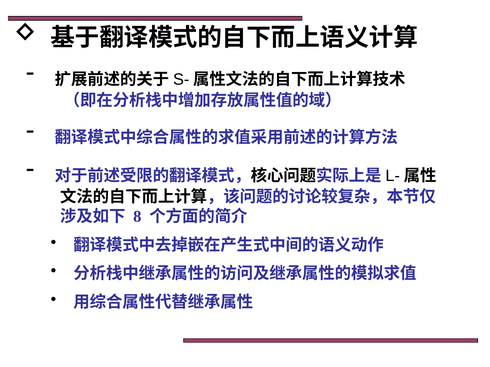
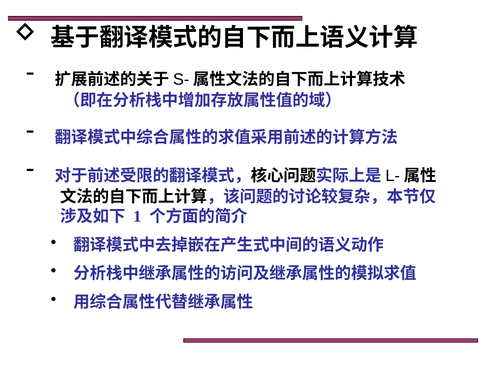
8: 8 -> 1 (137, 217)
